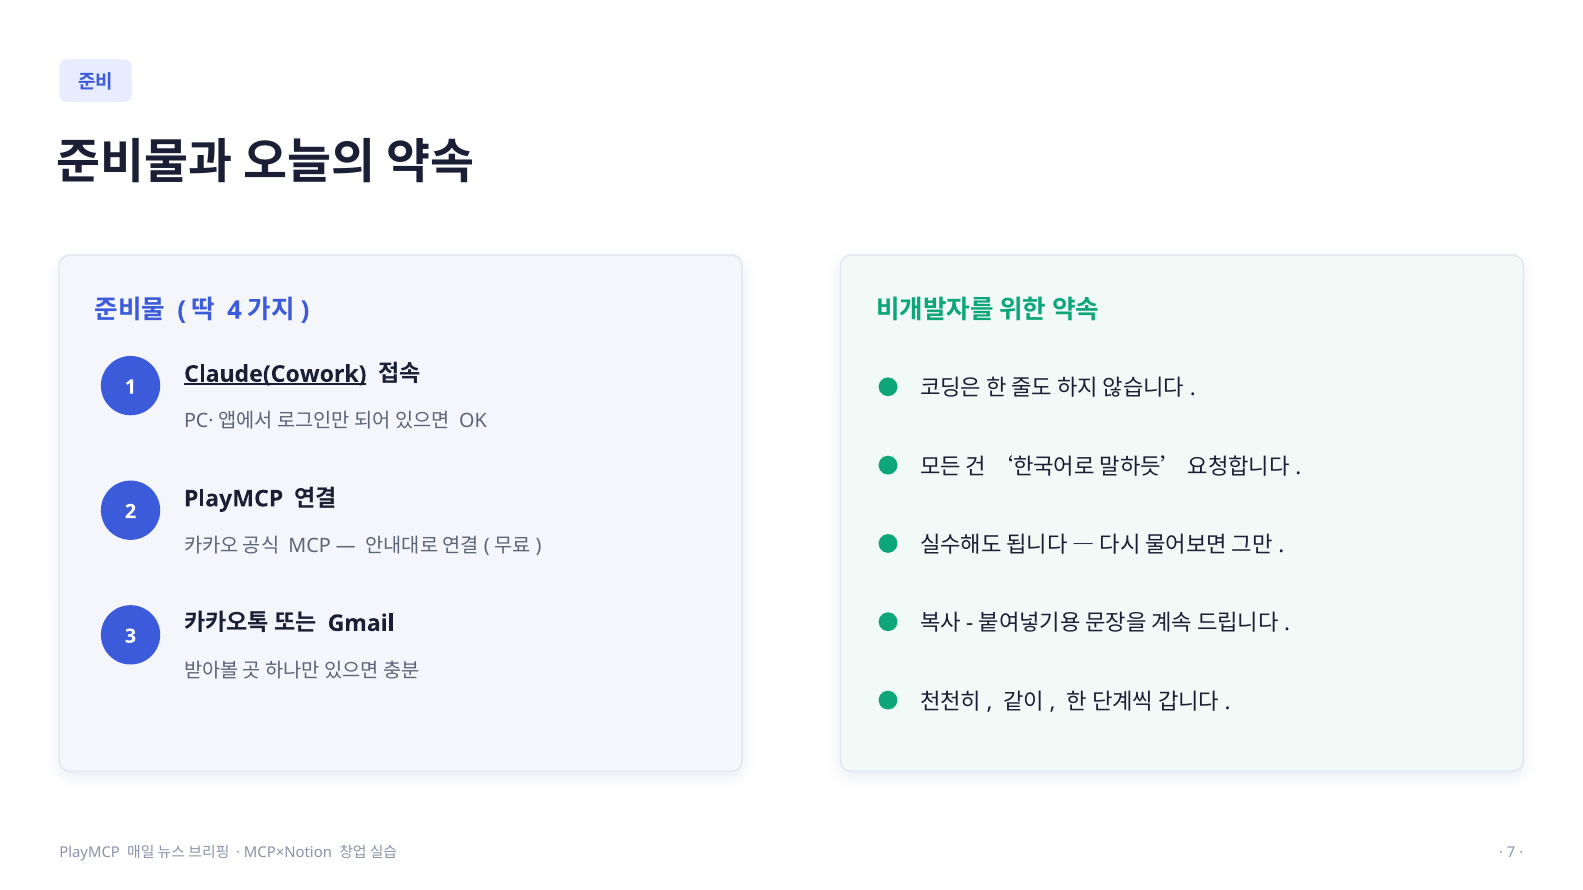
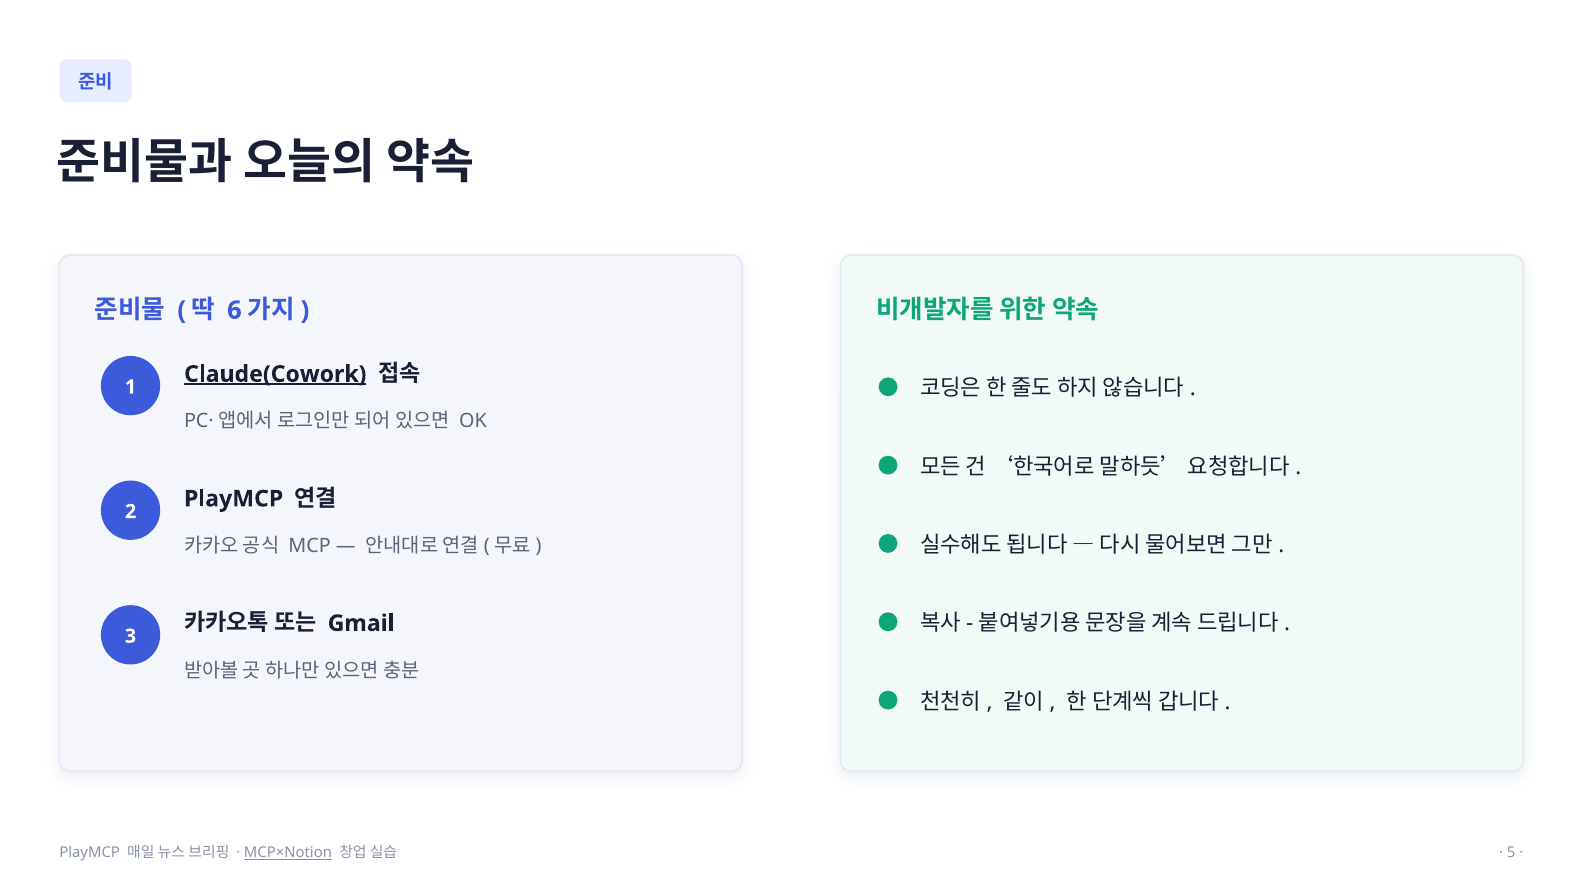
4: 4 -> 6 (234, 310)
MCP×Notion underline: none -> present (288, 853)
7: 7 -> 5 (1511, 853)
